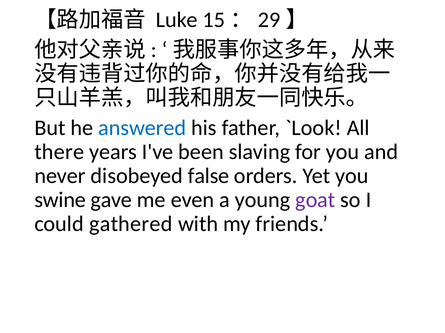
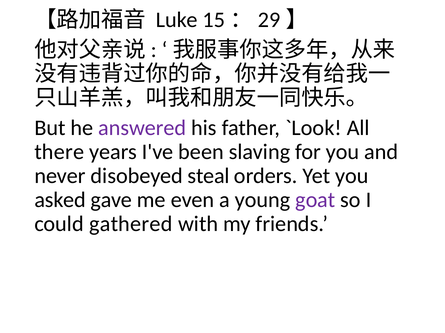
answered colour: blue -> purple (142, 128)
false: false -> steal (209, 176)
swine: swine -> asked (60, 200)
